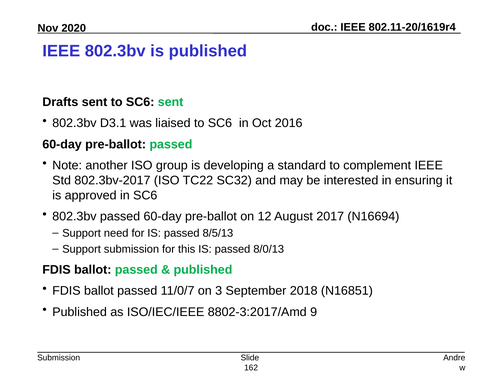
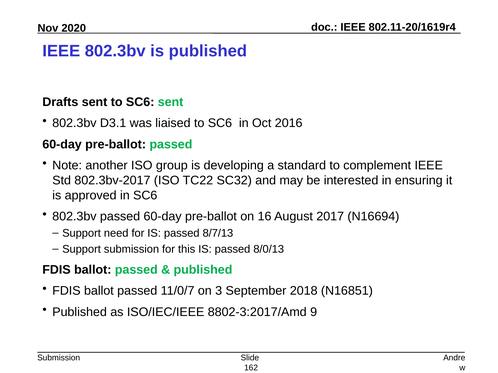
12: 12 -> 16 (265, 217)
8/5/13: 8/5/13 -> 8/7/13 (218, 234)
